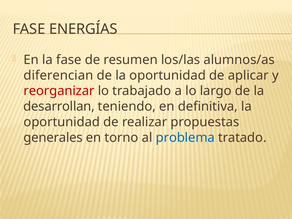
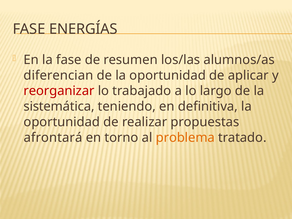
desarrollan: desarrollan -> sistemática (59, 106)
generales: generales -> afrontará (53, 138)
problema colour: blue -> orange (185, 138)
